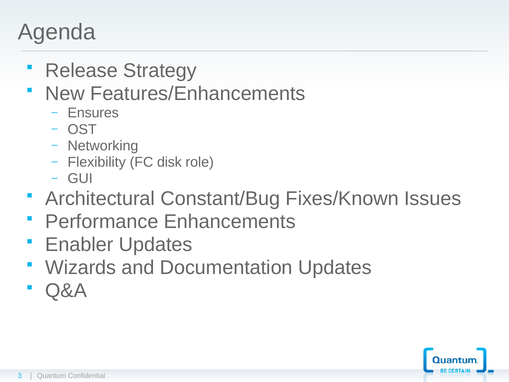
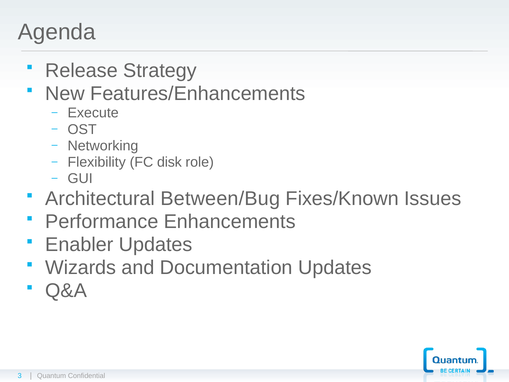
Ensures: Ensures -> Execute (93, 113)
Constant/Bug: Constant/Bug -> Between/Bug (220, 199)
